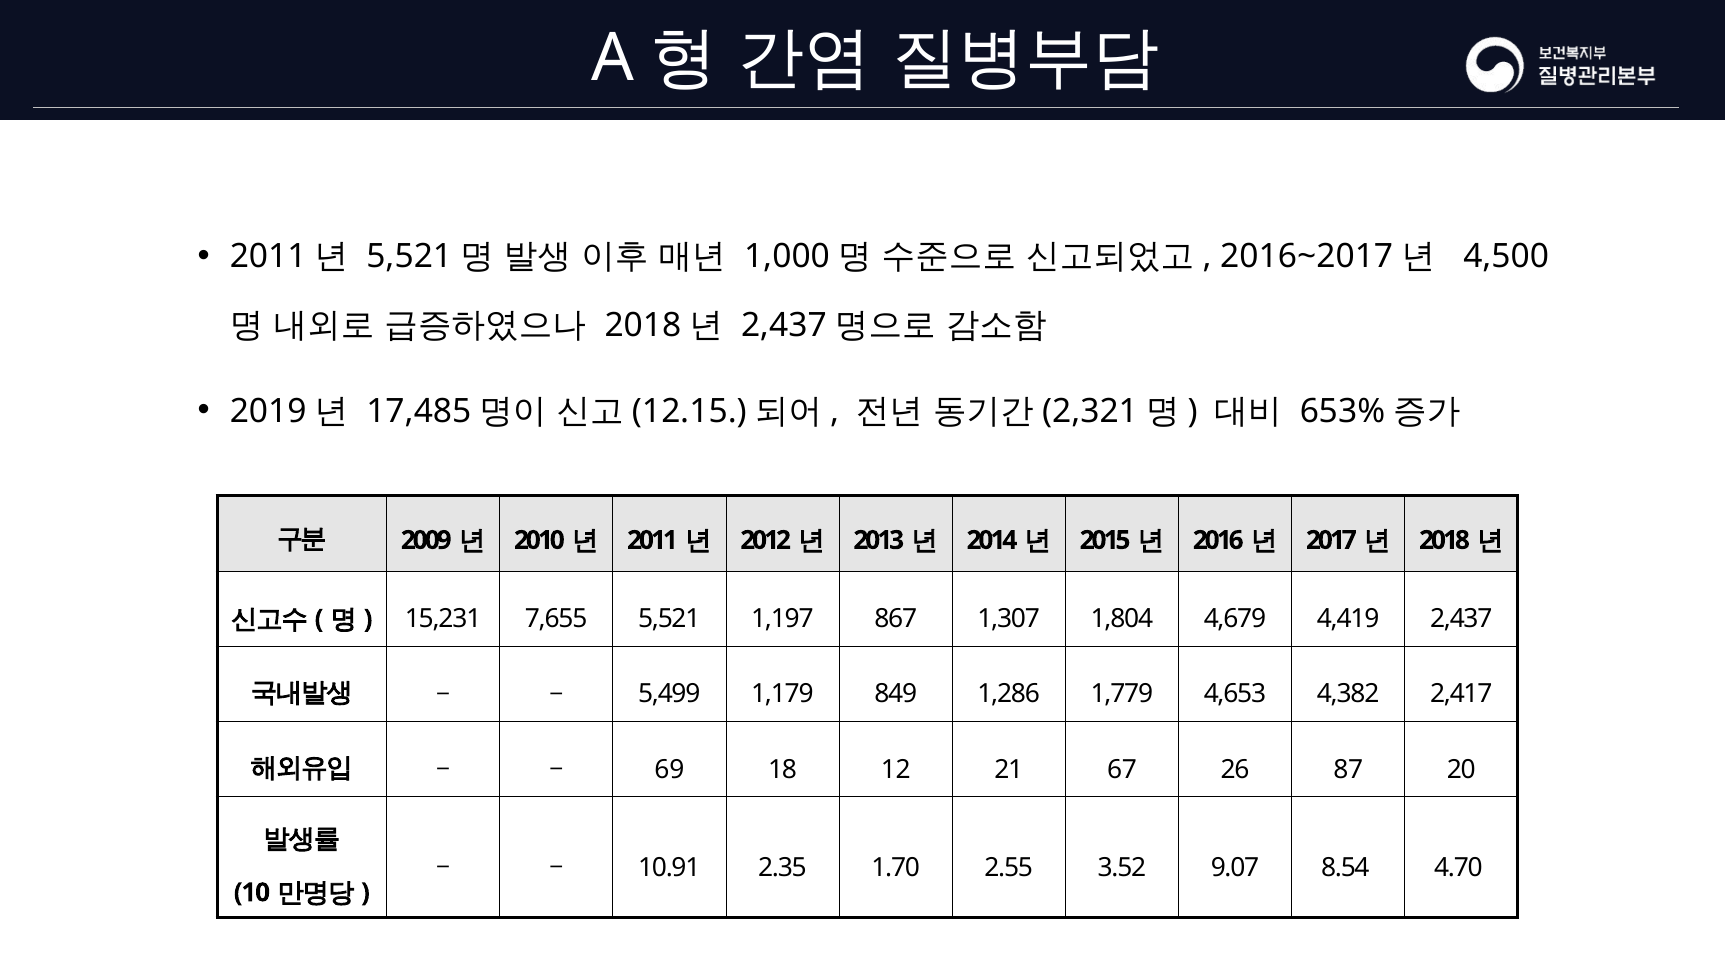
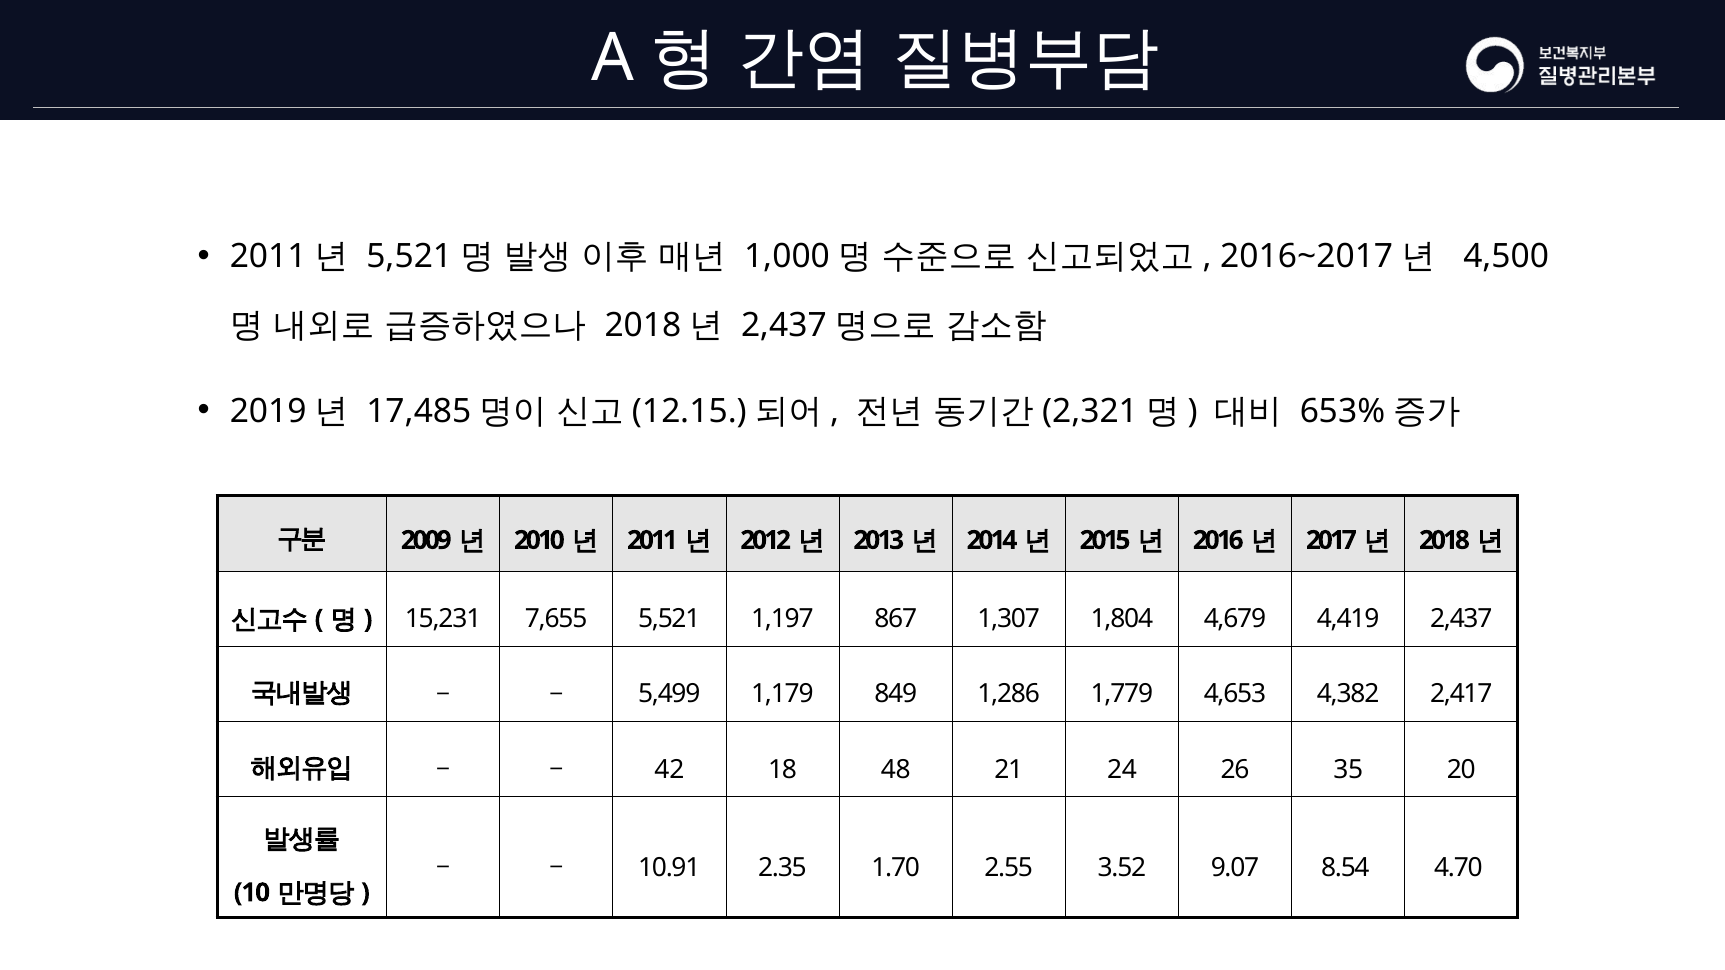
69: 69 -> 42 (669, 770)
12: 12 -> 48 (896, 770)
67: 67 -> 24 (1122, 770)
87: 87 -> 35 (1348, 770)
